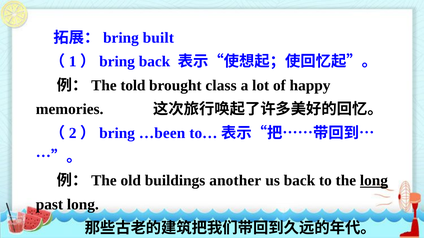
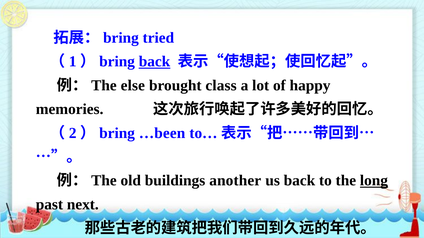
built: built -> tried (158, 38)
back underline: none -> present (155, 62)
told: told -> else (133, 86)
past long: long -> next (83, 205)
